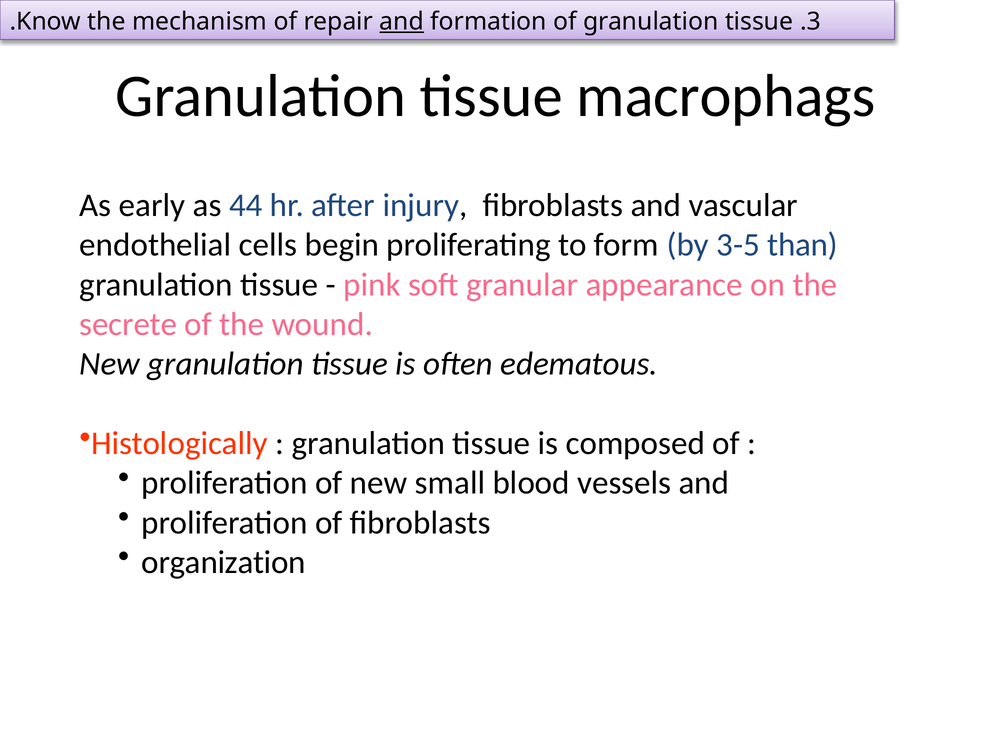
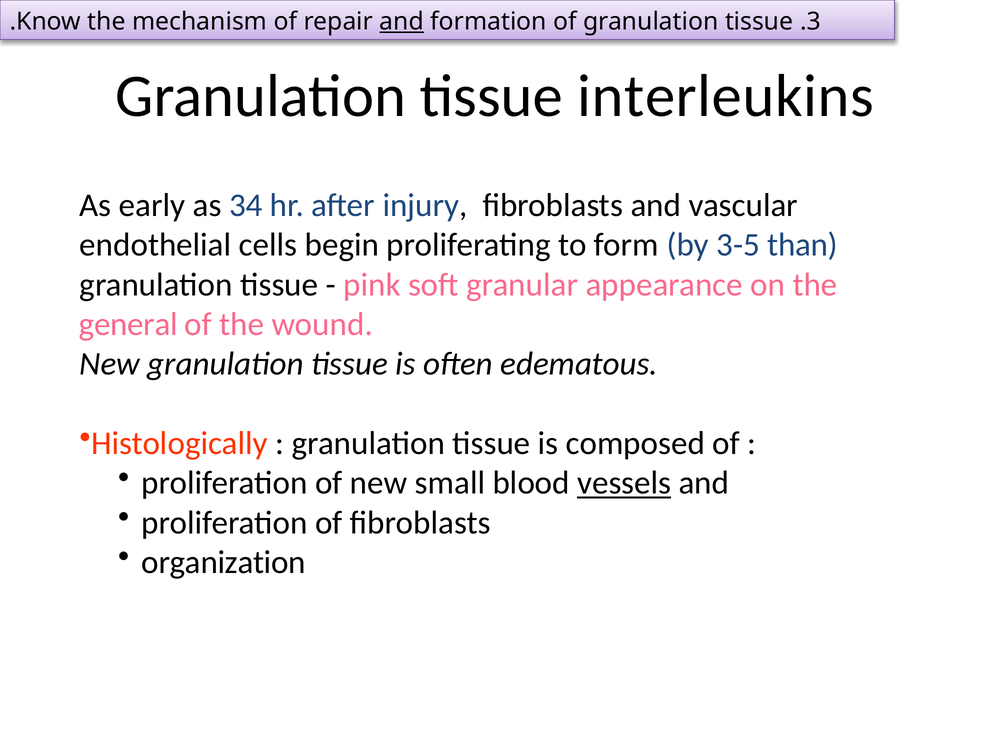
macrophags: macrophags -> interleukins (726, 96)
44: 44 -> 34 (246, 205)
secrete: secrete -> general (128, 324)
vessels underline: none -> present (624, 483)
